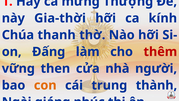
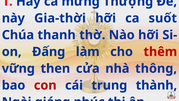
kính: kính -> suốt (163, 18)
người: người -> thông (156, 68)
con colour: orange -> red (45, 85)
